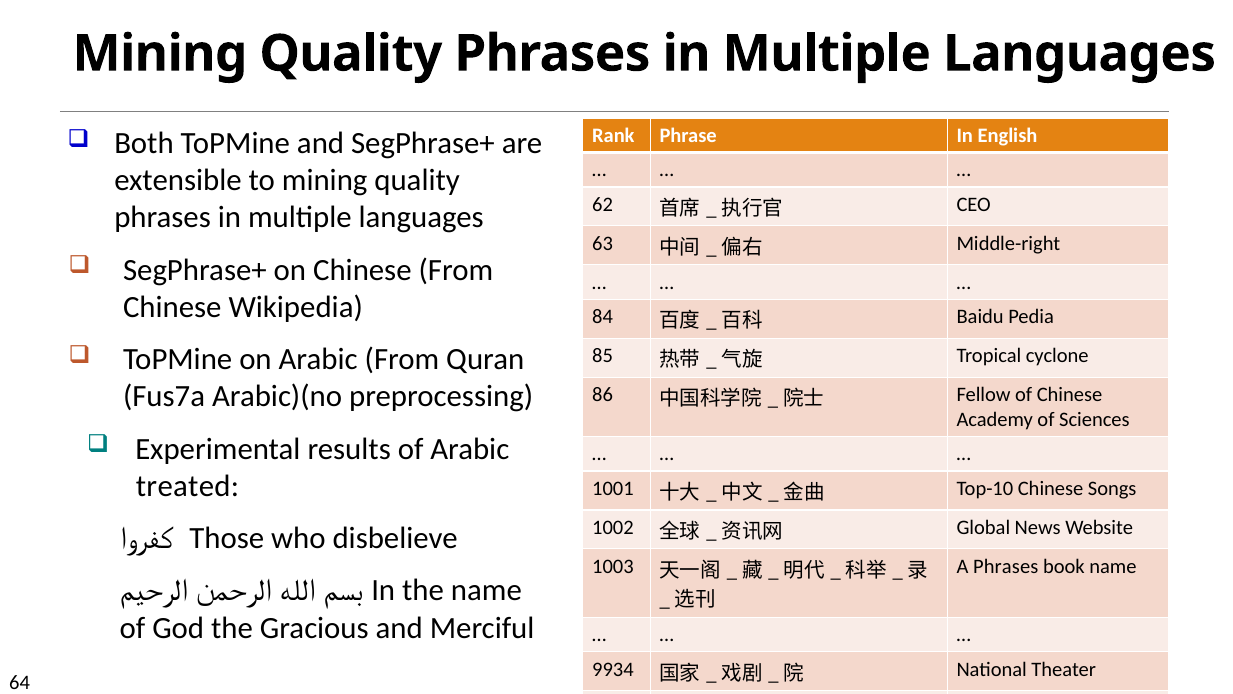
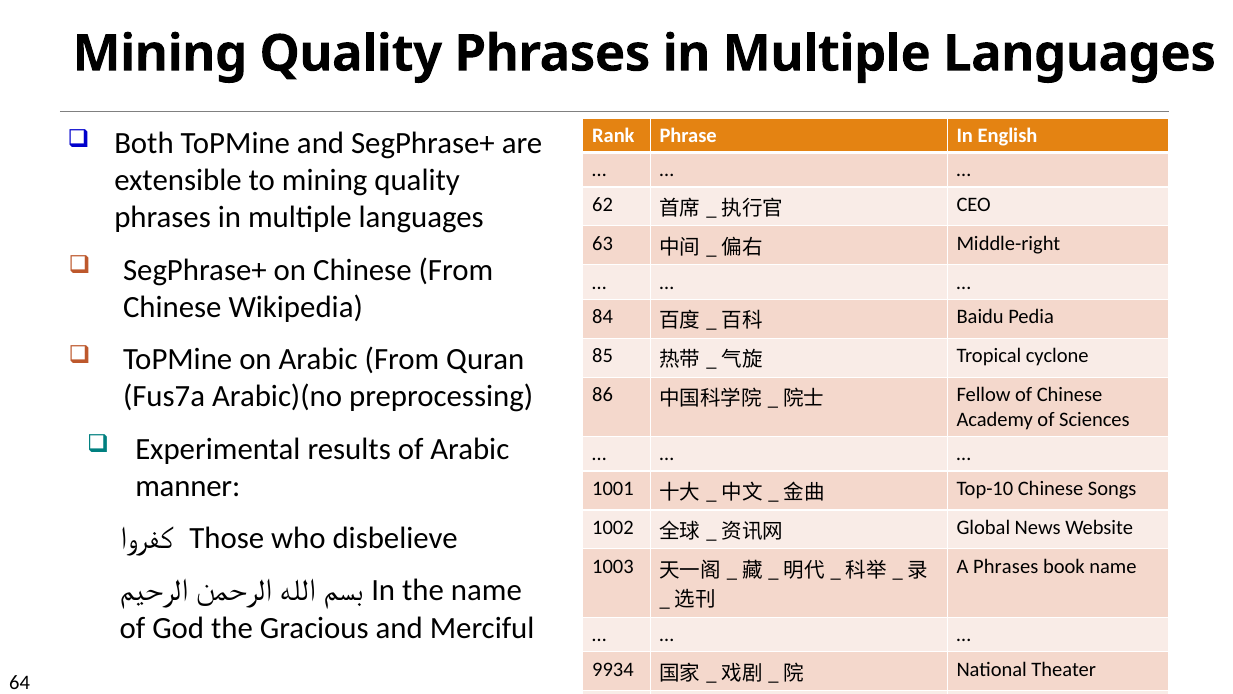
treated: treated -> manner (188, 486)
